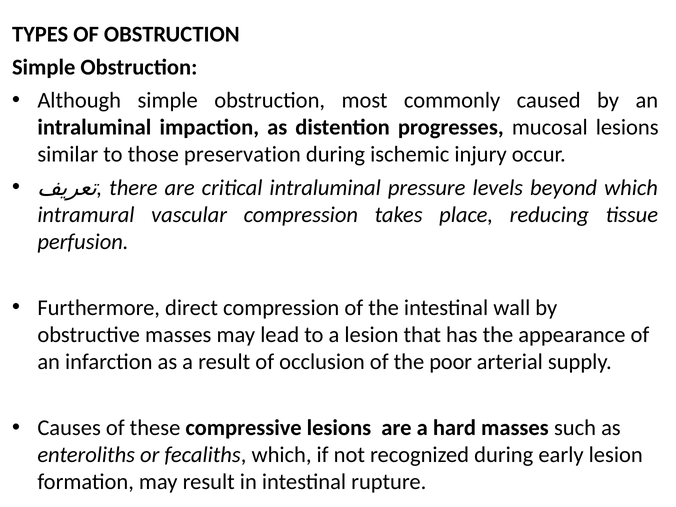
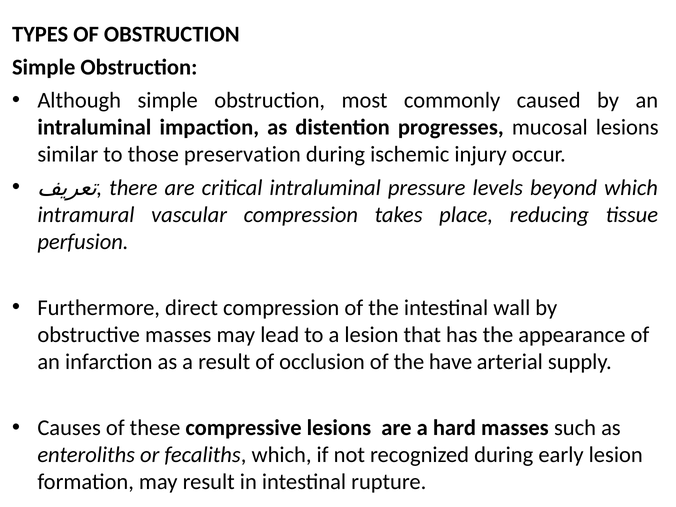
poor: poor -> have (451, 362)
